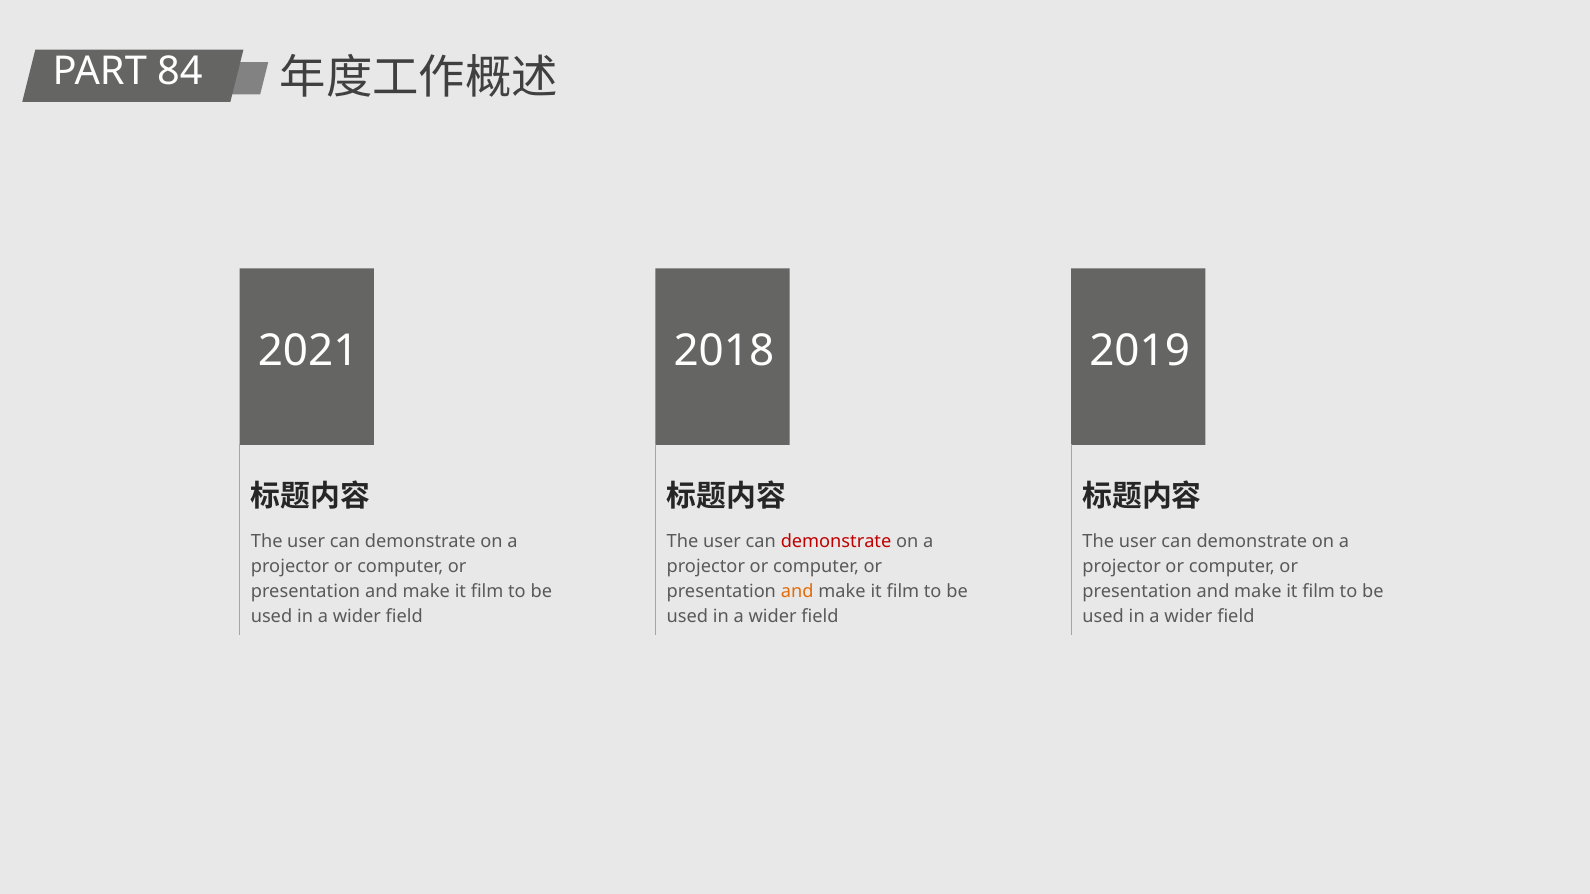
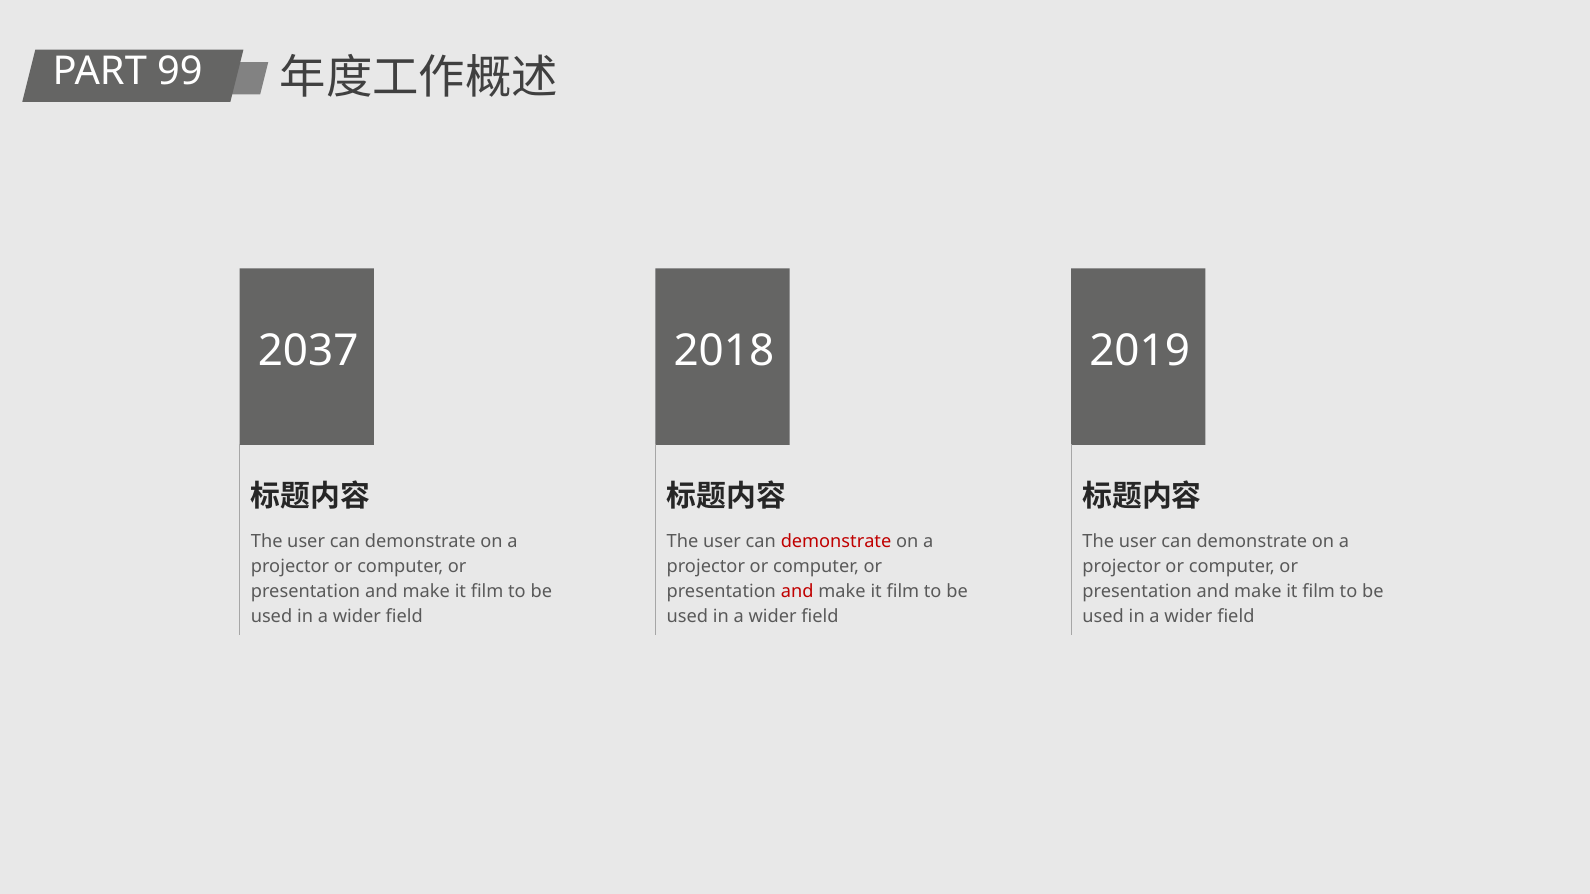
84: 84 -> 99 (180, 71)
2021: 2021 -> 2037 (308, 352)
and colour: orange -> red (797, 591)
